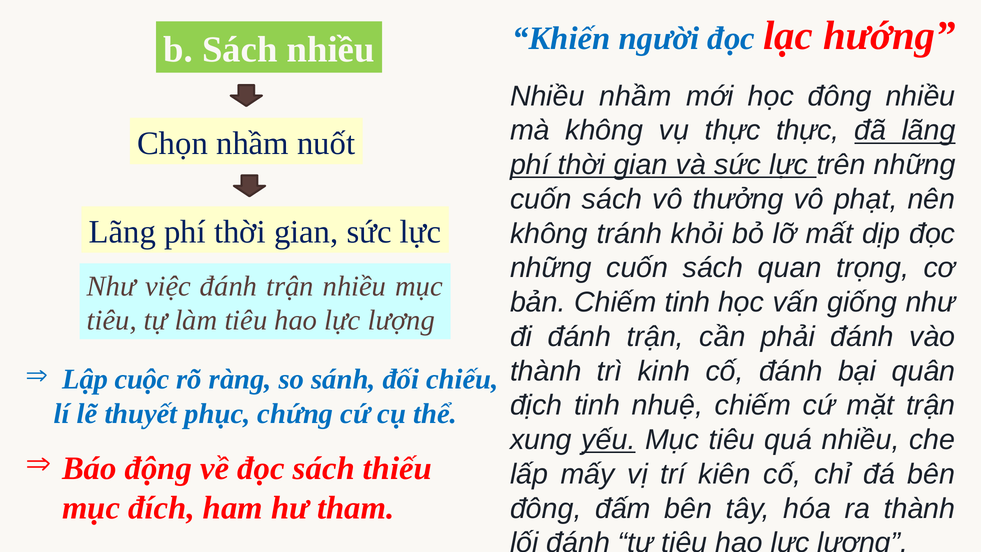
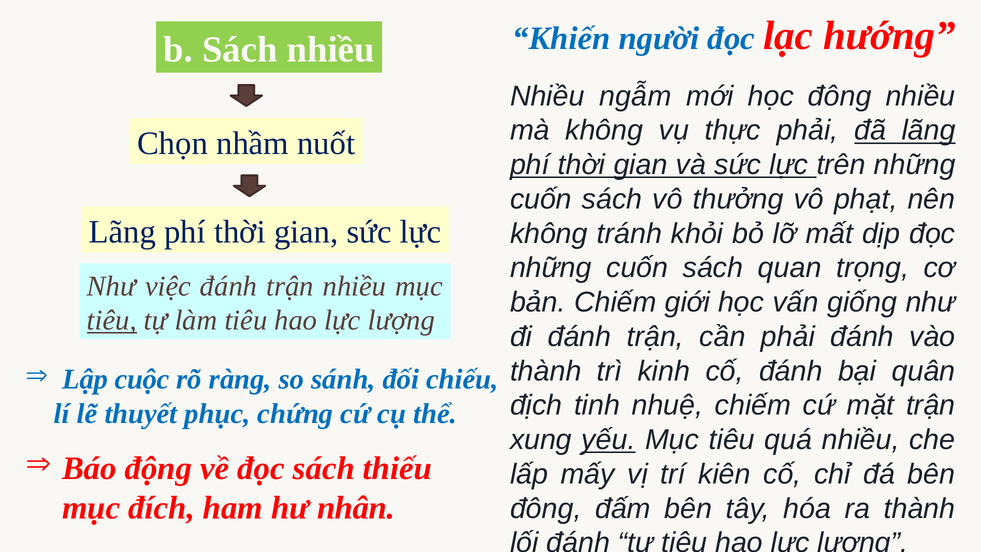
Nhiều nhầm: nhầm -> ngẫm (635, 96)
thực thực: thực -> phải (807, 130)
Chiếm tinh: tinh -> giới (687, 302)
tiêu underline: none -> present (112, 320)
tham: tham -> nhân (356, 508)
